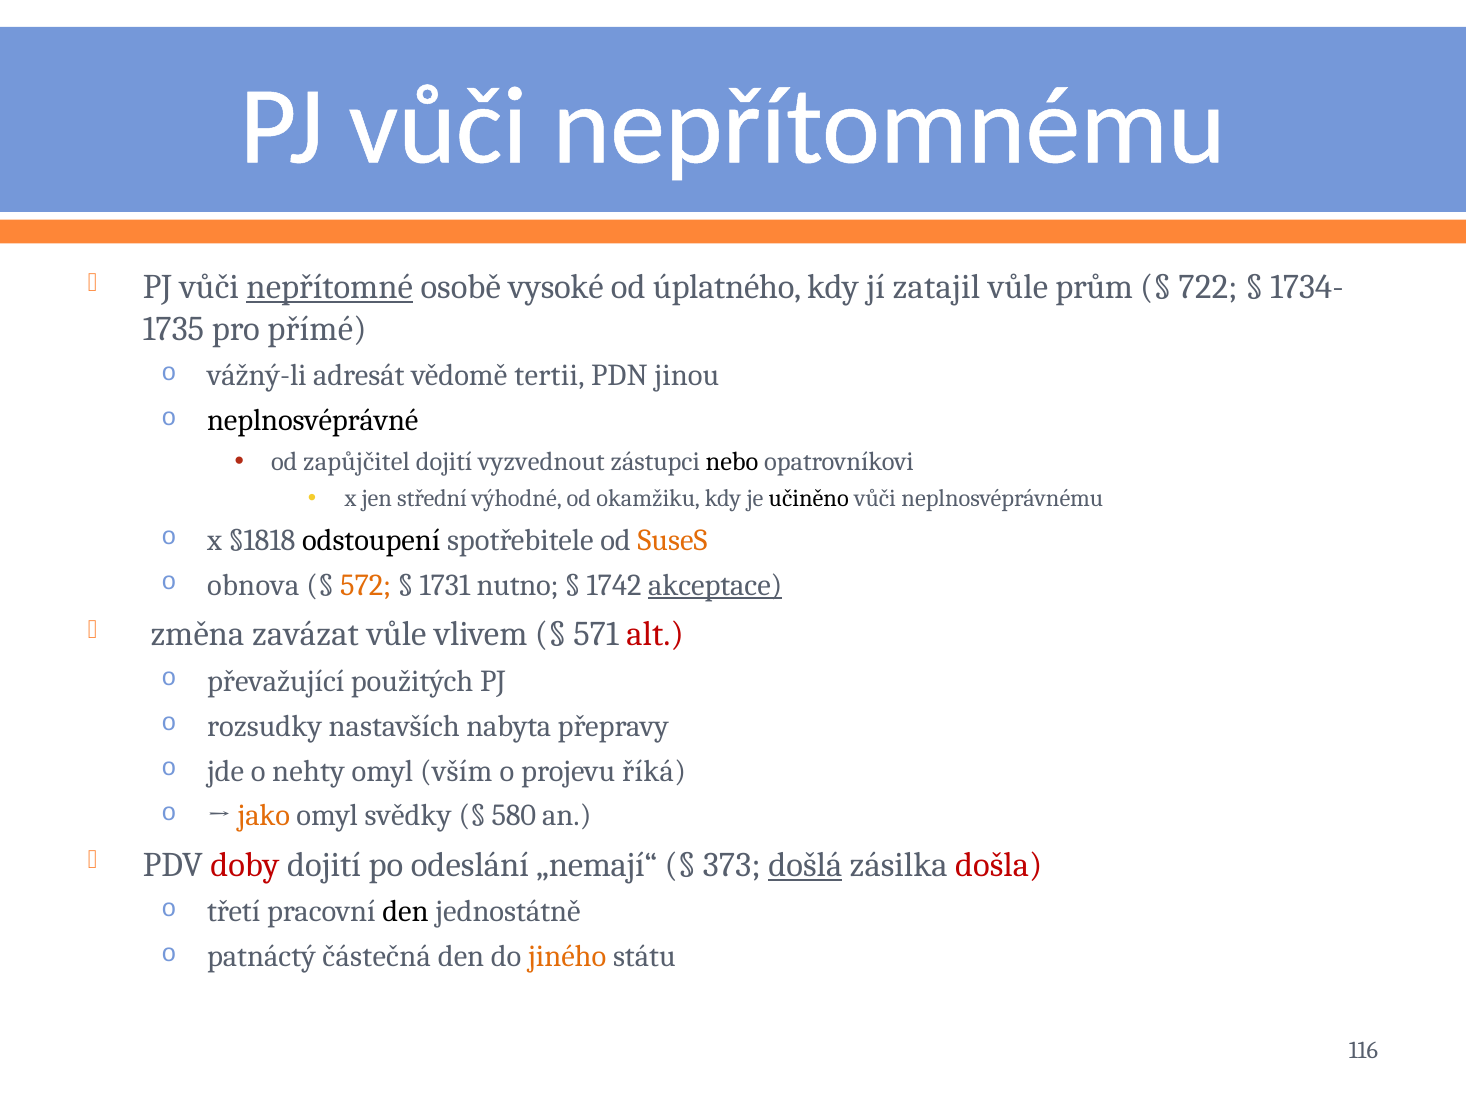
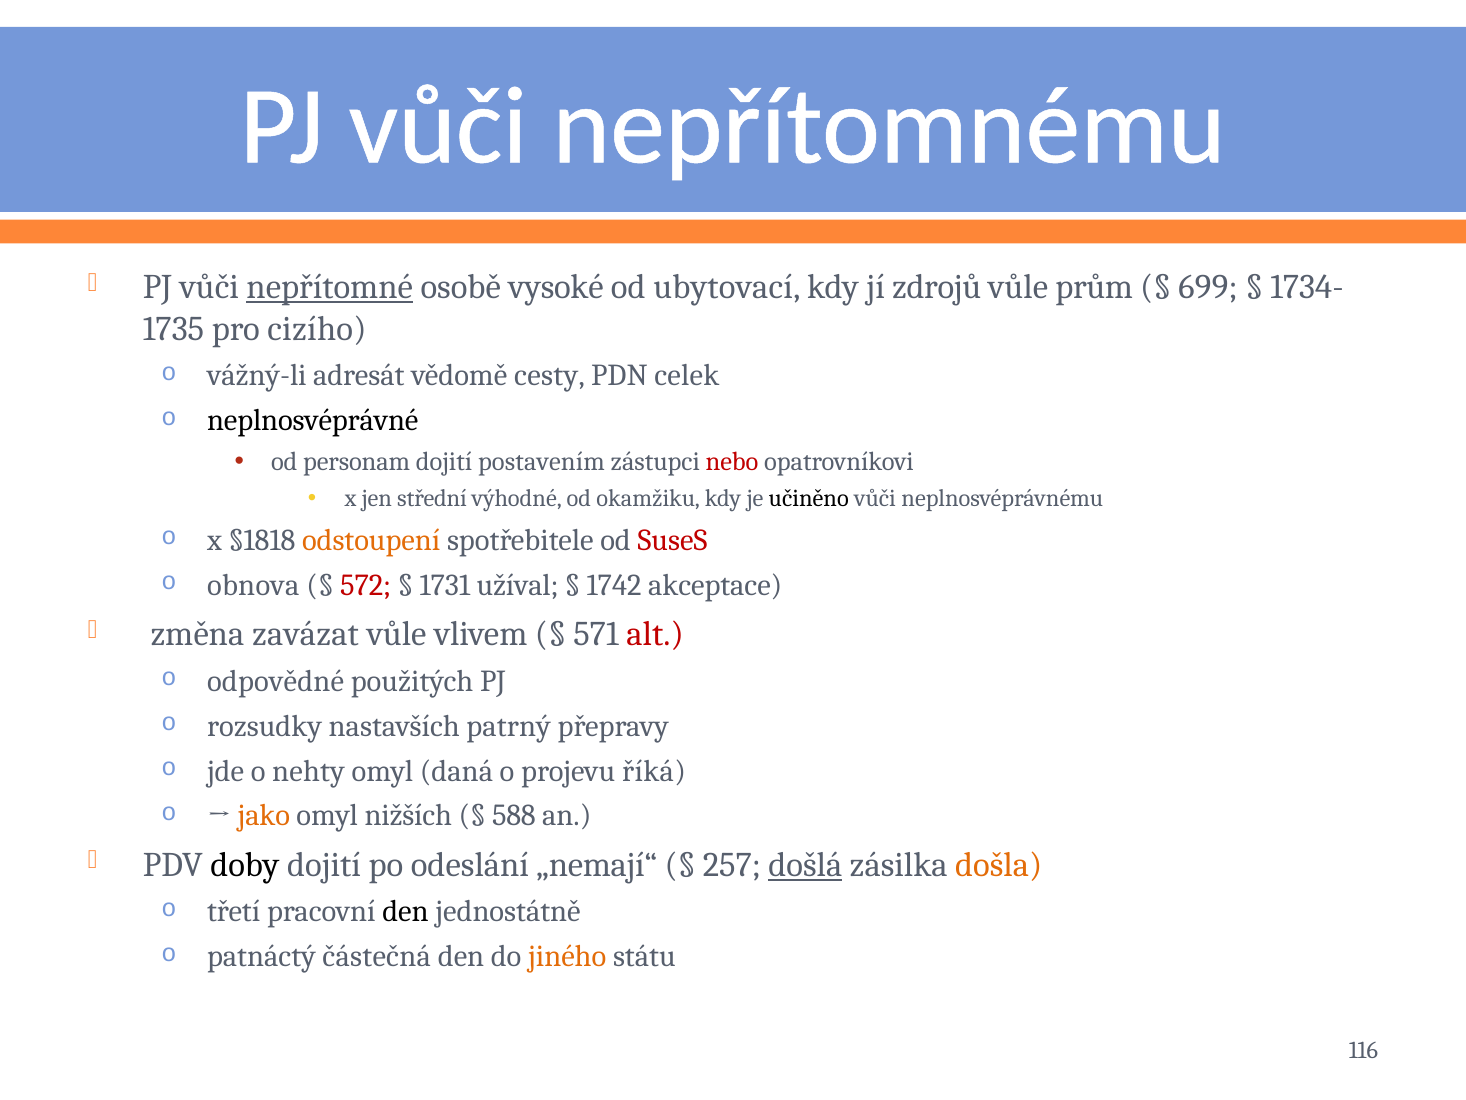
úplatného: úplatného -> ubytovací (727, 287)
zatajil: zatajil -> zdrojů (937, 287)
722: 722 -> 699 (1208, 287)
přímé: přímé -> cizího (317, 329)
tertii: tertii -> cesty (550, 376)
jinou: jinou -> celek (687, 376)
zapůjčitel: zapůjčitel -> personam (357, 462)
vyzvednout: vyzvednout -> postavením (541, 462)
nebo colour: black -> red (732, 462)
odstoupení colour: black -> orange (371, 540)
SuseS colour: orange -> red (672, 540)
572 colour: orange -> red (366, 585)
nutno: nutno -> užíval (518, 585)
akceptace underline: present -> none (715, 585)
převažující: převažující -> odpovědné (276, 681)
nabyta: nabyta -> patrný (509, 726)
vším: vším -> daná (456, 771)
svědky: svědky -> nižších (408, 815)
580: 580 -> 588 (514, 815)
doby colour: red -> black (245, 865)
373: 373 -> 257 (732, 865)
došla colour: red -> orange (999, 865)
